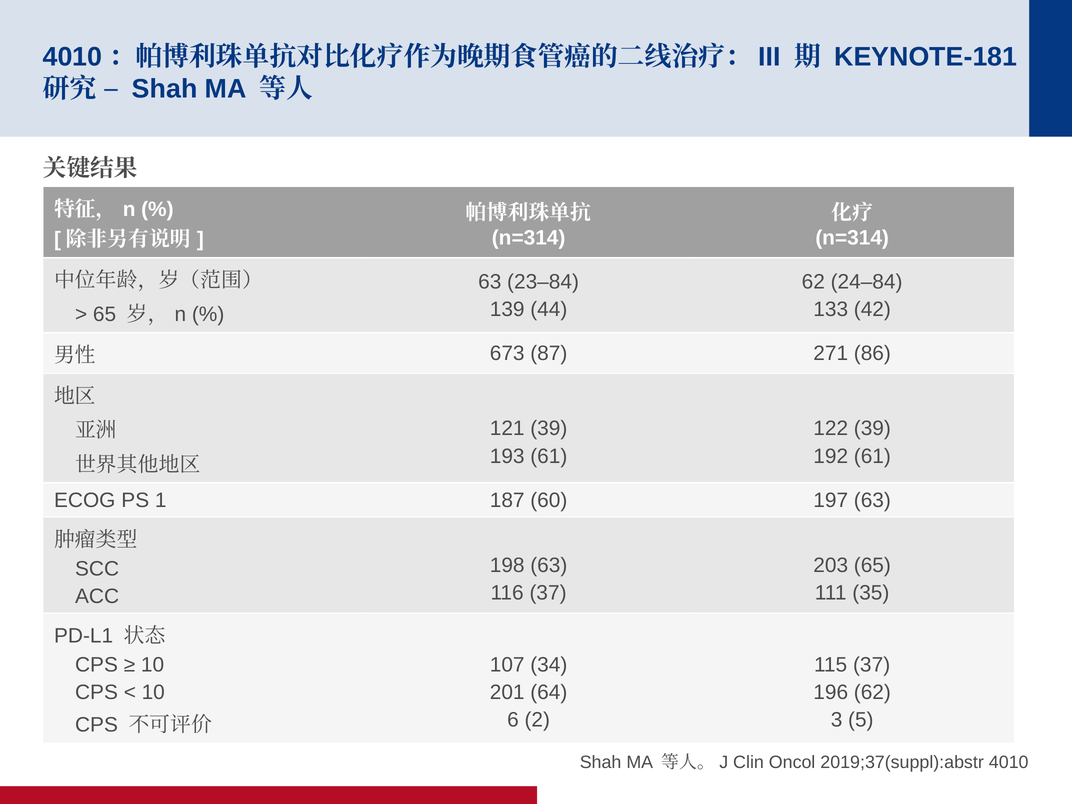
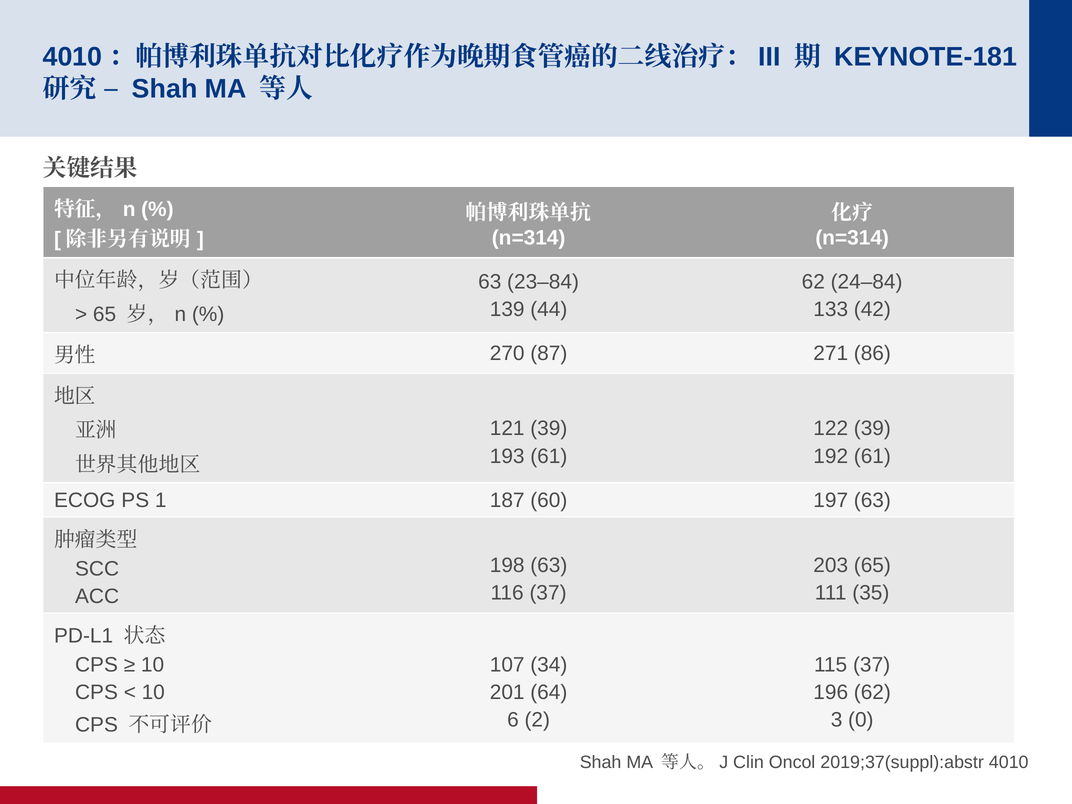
673: 673 -> 270 (507, 354)
5: 5 -> 0 (861, 720)
